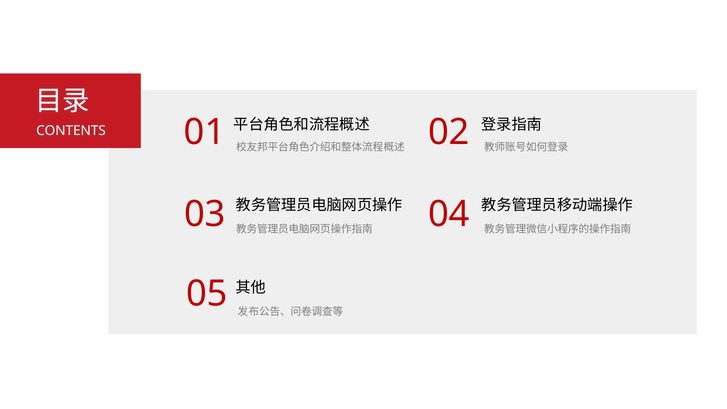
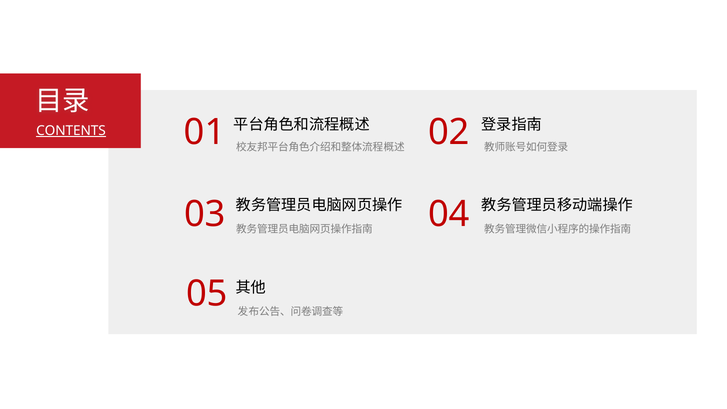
CONTENTS underline: none -> present (71, 131)
